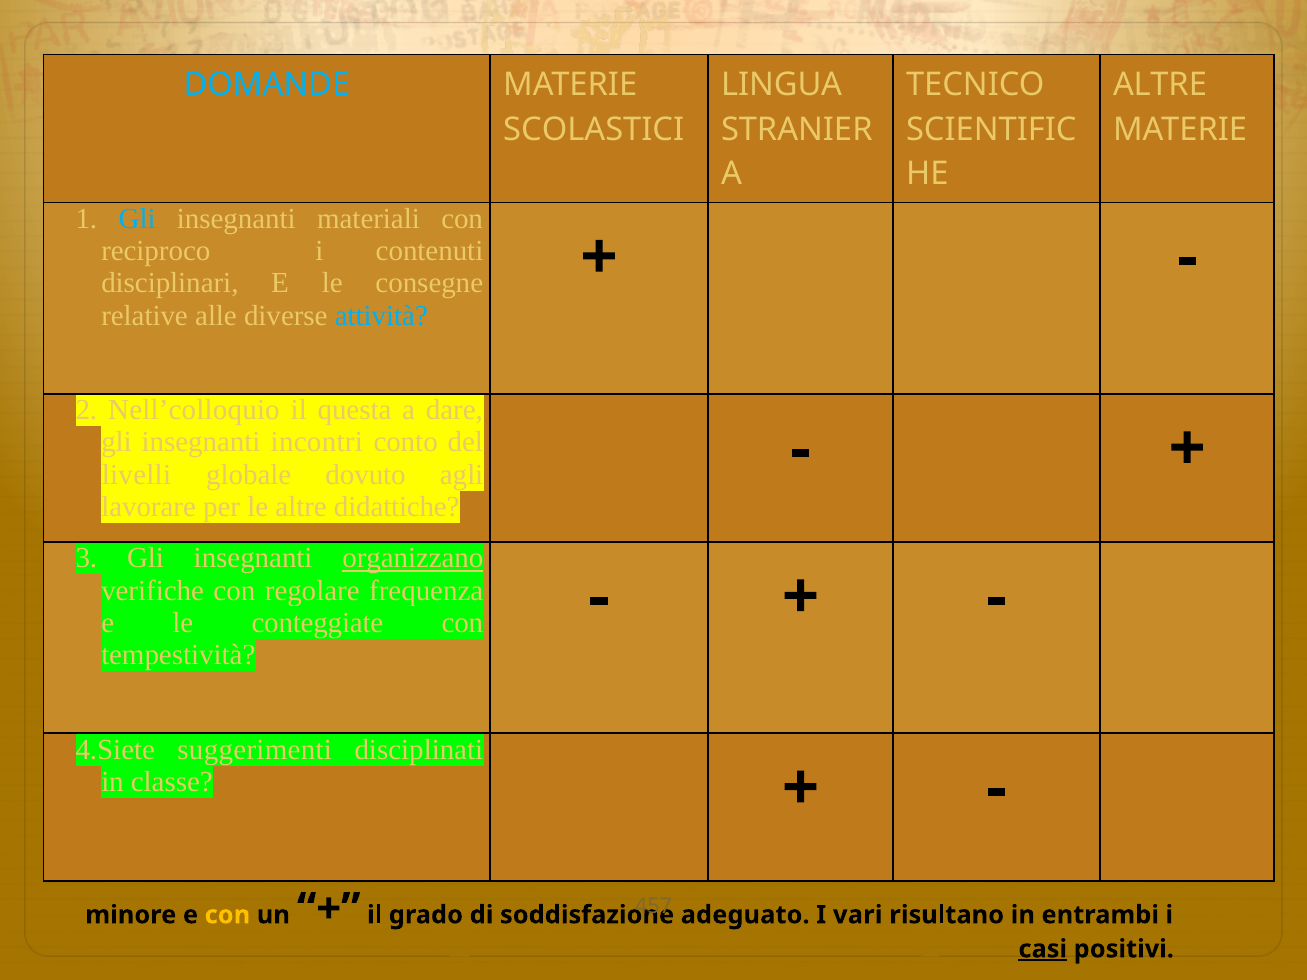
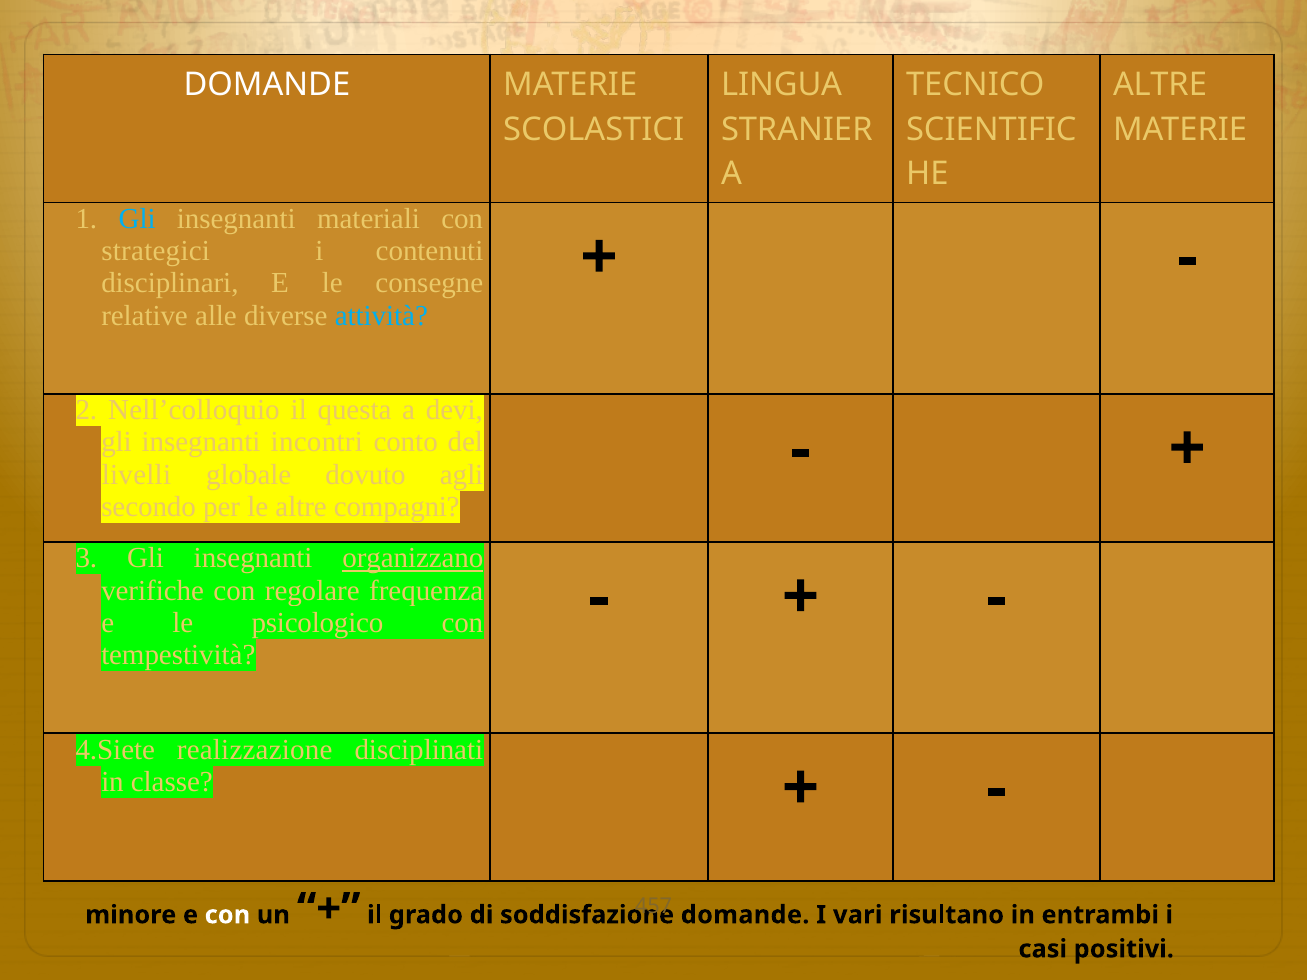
DOMANDE colour: light blue -> white (267, 85)
reciproco: reciproco -> strategici (156, 251)
dare: dare -> devi (454, 410)
lavorare: lavorare -> secondo (149, 507)
didattiche: didattiche -> compagni (397, 507)
conteggiate: conteggiate -> psicologico (317, 623)
suggerimenti: suggerimenti -> realizzazione (255, 750)
con colour: yellow -> white (227, 915)
adeguato: adeguato -> domande (745, 915)
casi underline: present -> none (1043, 949)
